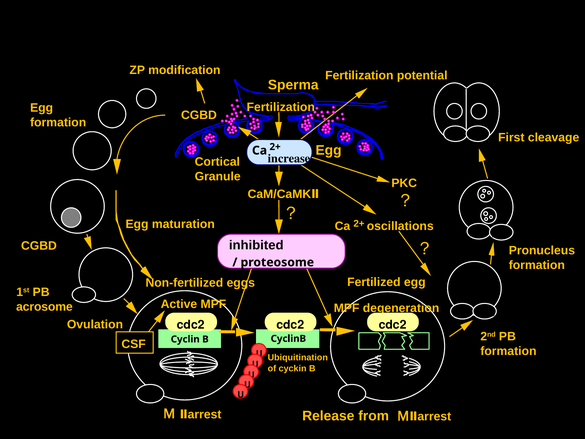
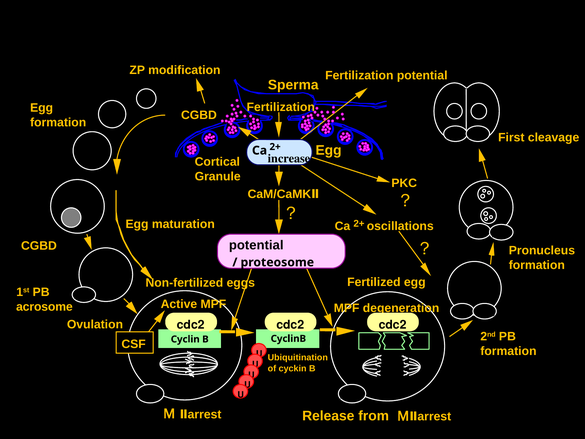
inhibited: inhibited -> potential (256, 245)
